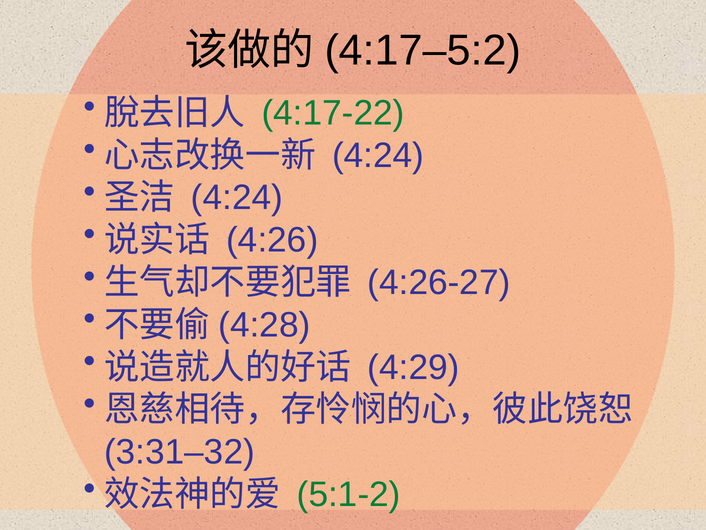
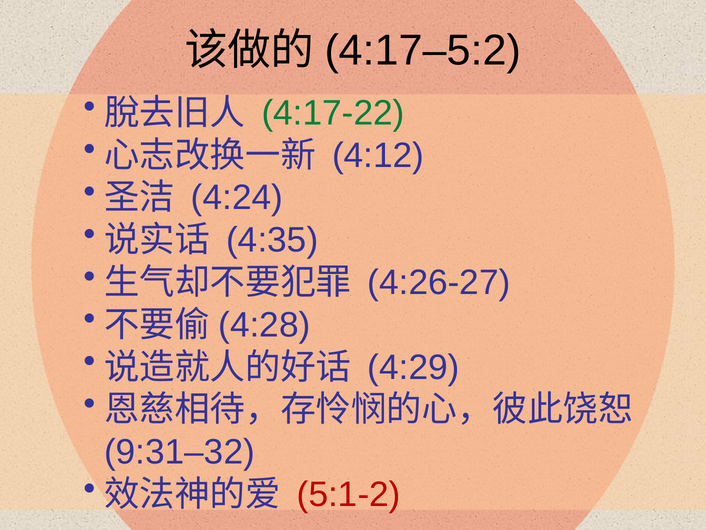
4:24: 4:24 -> 4:12 (378, 155)
4:26: 4:26 -> 4:35 (272, 240)
3:31–32: 3:31–32 -> 9:31–32 (179, 452)
5:1-2 colour: green -> red (349, 494)
